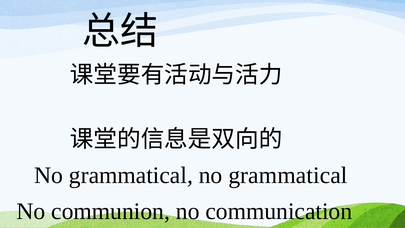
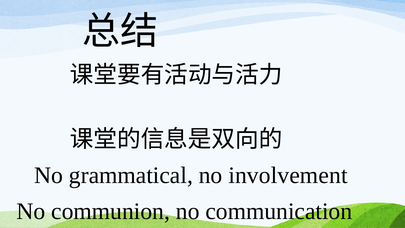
grammatical: grammatical -> involvement (288, 175)
